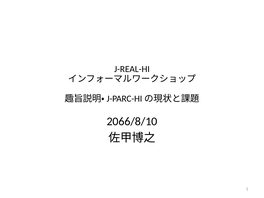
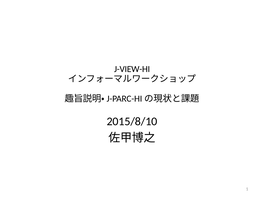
J-REAL-HI: J-REAL-HI -> J-VIEW-HI (132, 69)
2066/8/10: 2066/8/10 -> 2015/8/10 (132, 121)
